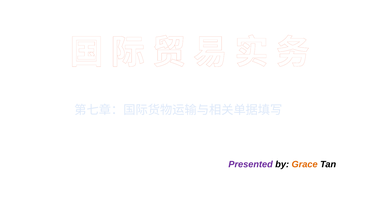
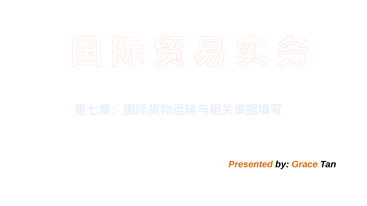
Presented colour: purple -> orange (251, 165)
